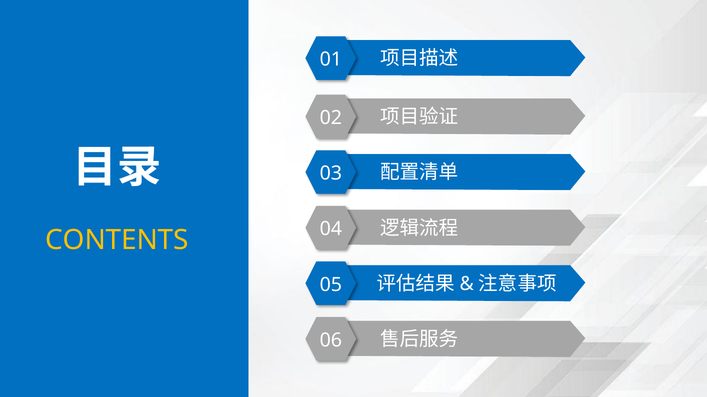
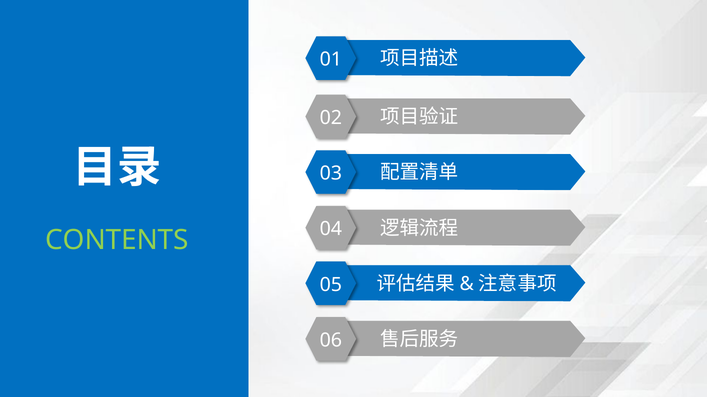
CONTENTS colour: yellow -> light green (117, 241)
